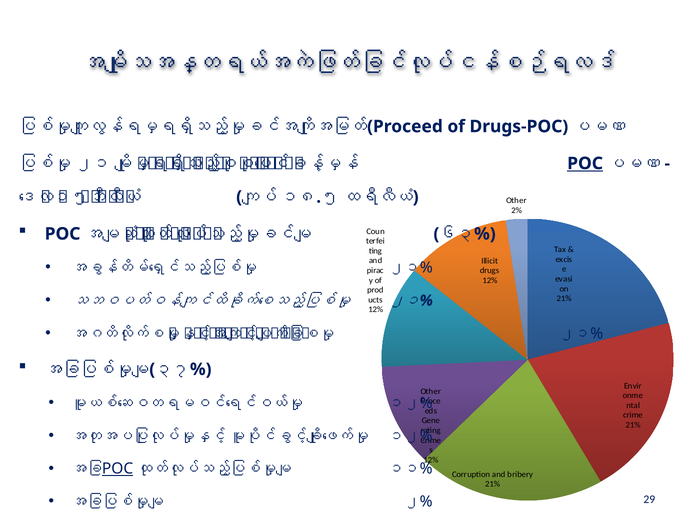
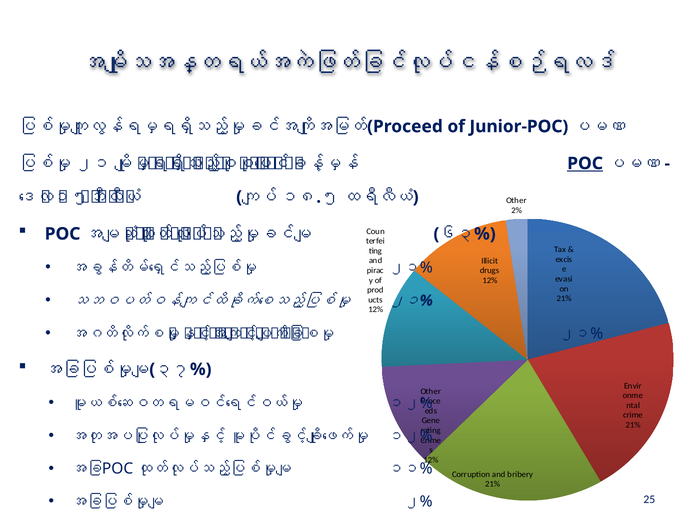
Drugs-POC: Drugs-POC -> Junior-POC (519, 126)
POC underline: present -> none (118, 469)
29: 29 -> 25 (649, 499)
